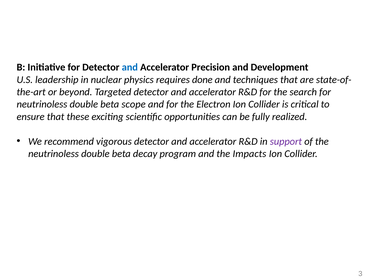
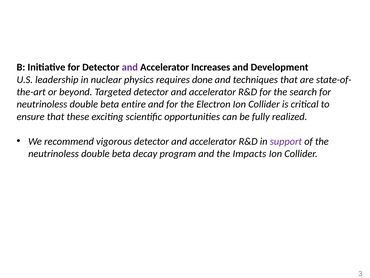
and colour: blue -> purple (130, 67)
Precision: Precision -> Increases (211, 67)
scope: scope -> entire (134, 104)
